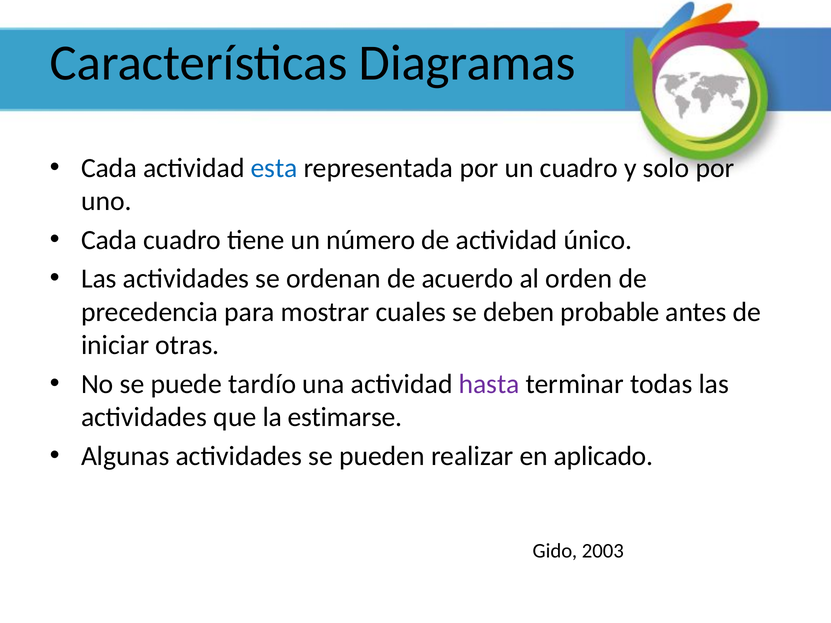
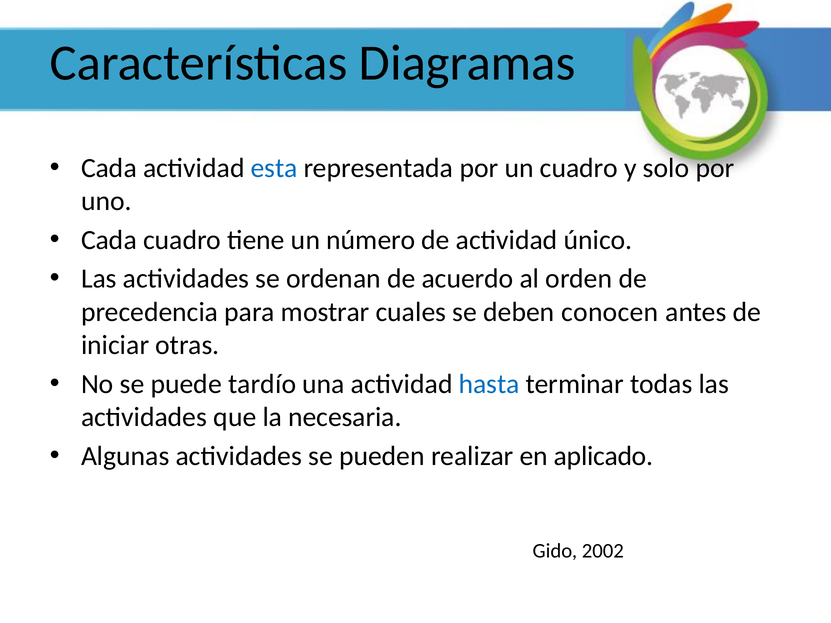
probable: probable -> conocen (610, 312)
hasta colour: purple -> blue (489, 384)
estimarse: estimarse -> necesaria (345, 417)
2003: 2003 -> 2002 (603, 551)
